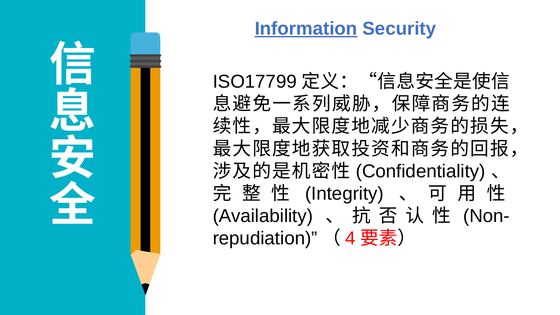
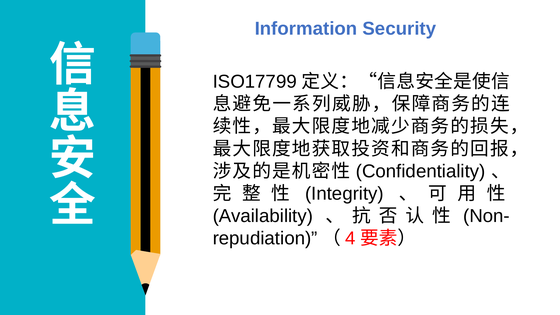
Information underline: present -> none (306, 29)
